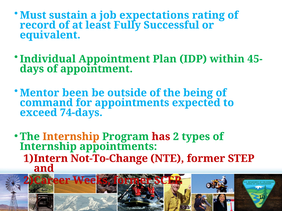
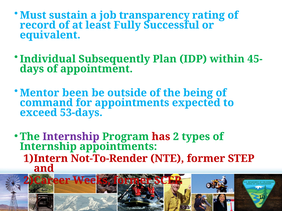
expectations: expectations -> transparency (154, 15)
Individual Appointment: Appointment -> Subsequently (114, 59)
74-days: 74-days -> 53-days (81, 113)
Internship colour: orange -> purple (71, 137)
Not-To-Change: Not-To-Change -> Not-To-Render (109, 159)
